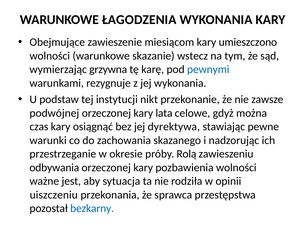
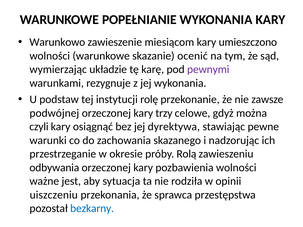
ŁAGODZENIA: ŁAGODZENIA -> POPEŁNIANIE (139, 20)
Obejmujące: Obejmujące -> Warunkowo (57, 42)
wstecz: wstecz -> ocenić (192, 56)
grzywna: grzywna -> układzie (108, 70)
pewnymi colour: blue -> purple (208, 70)
nikt: nikt -> rolę (149, 100)
lata: lata -> trzy (164, 113)
czas: czas -> czyli (39, 127)
